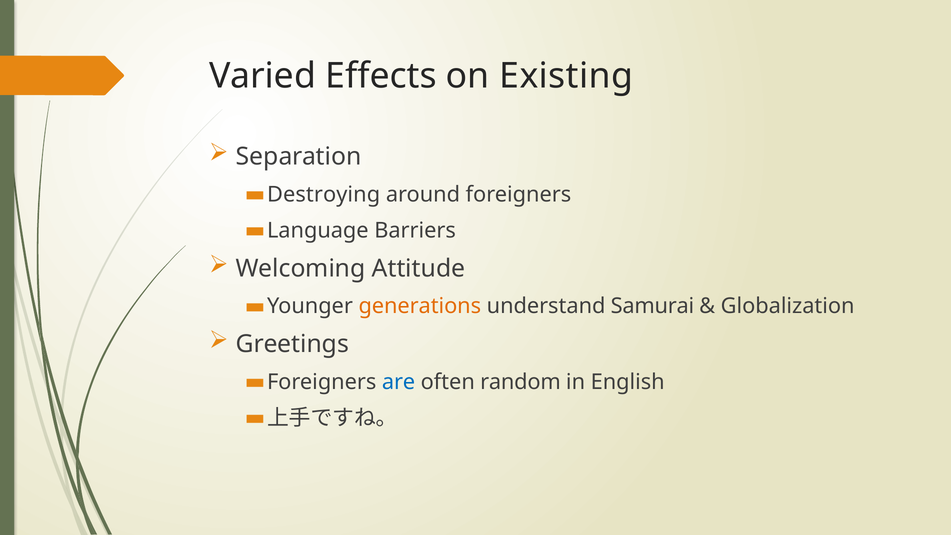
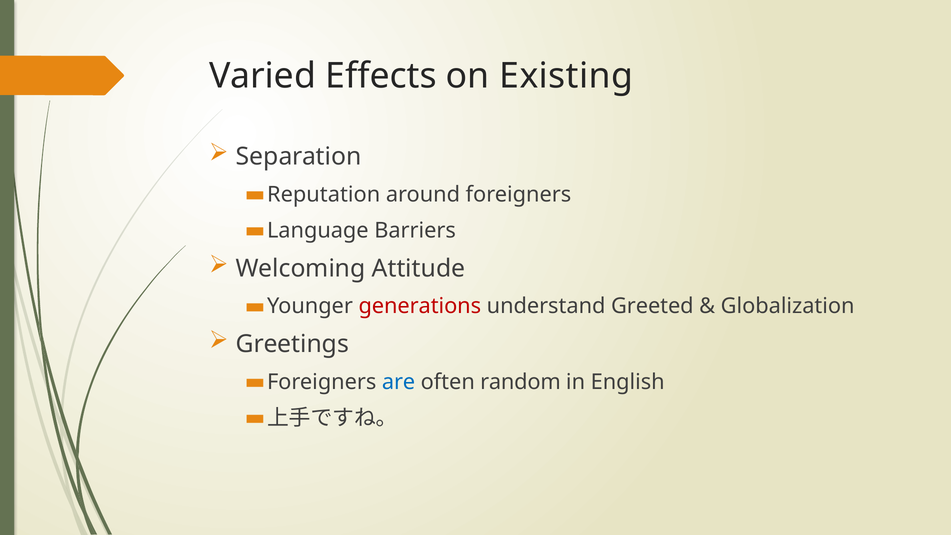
Destroying: Destroying -> Reputation (324, 194)
generations colour: orange -> red (420, 306)
Samurai: Samurai -> Greeted (652, 306)
